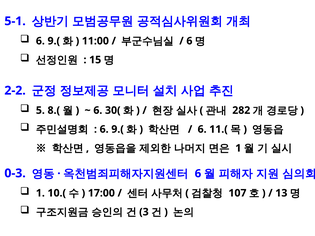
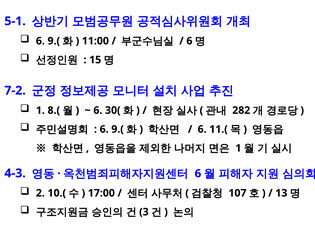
2-2: 2-2 -> 7-2 (15, 91)
5: 5 -> 1 (40, 110)
0-3: 0-3 -> 4-3 (15, 173)
1: 1 -> 2 (40, 193)
